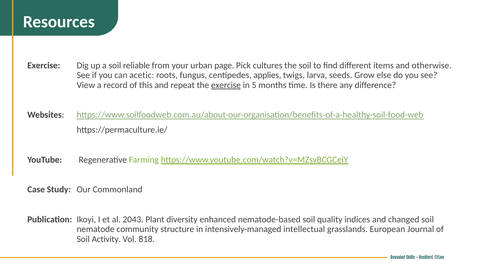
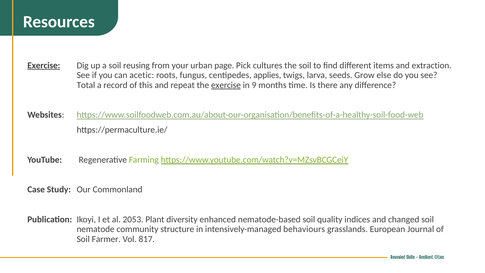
Exercise underline: none -> present (44, 65)
reliable: reliable -> reusing (137, 65)
otherwise: otherwise -> extraction (432, 65)
View: View -> Total (86, 85)
5: 5 -> 9 (254, 85)
2043: 2043 -> 2053 (133, 219)
intellectual: intellectual -> behaviours (304, 229)
Activity: Activity -> Farmer (106, 239)
818: 818 -> 817 (147, 239)
